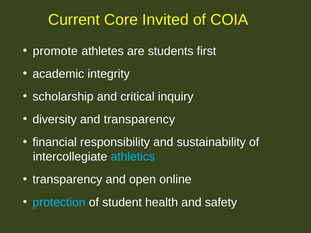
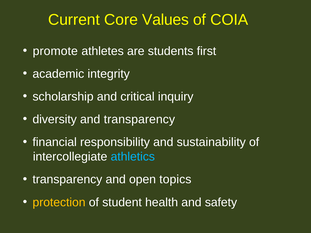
Invited: Invited -> Values (166, 20)
online: online -> topics (175, 180)
protection colour: light blue -> yellow (59, 202)
